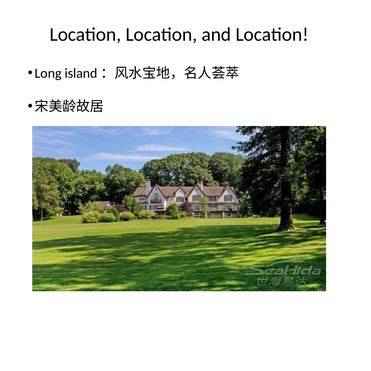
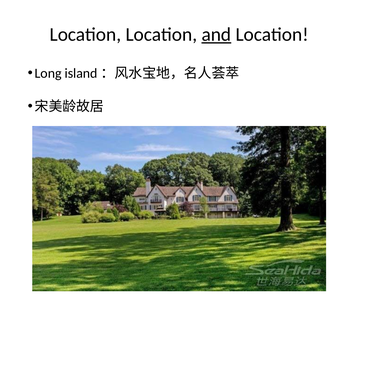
and underline: none -> present (216, 35)
